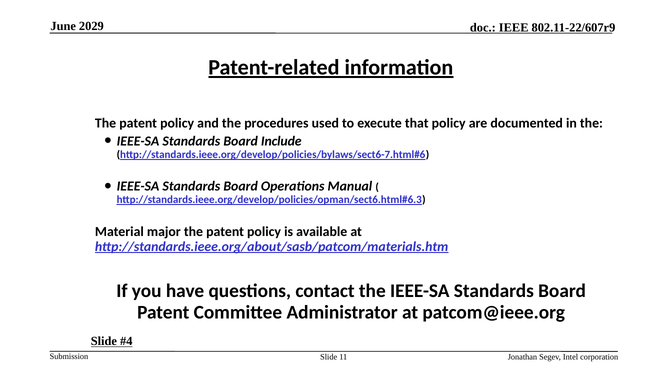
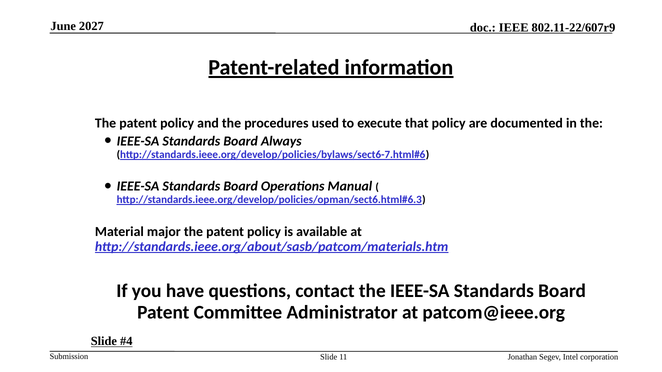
2029: 2029 -> 2027 (91, 26)
Include: Include -> Always (281, 141)
